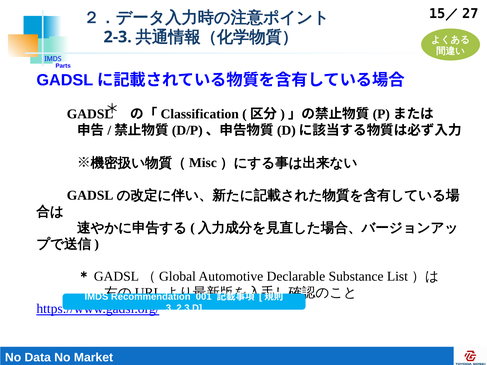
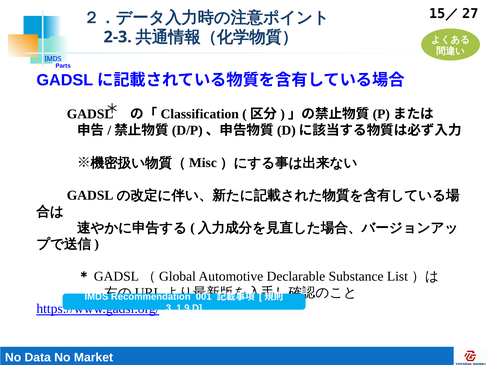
3..2.3.D: 3..2.3.D -> 3..1.9.D (184, 308)
